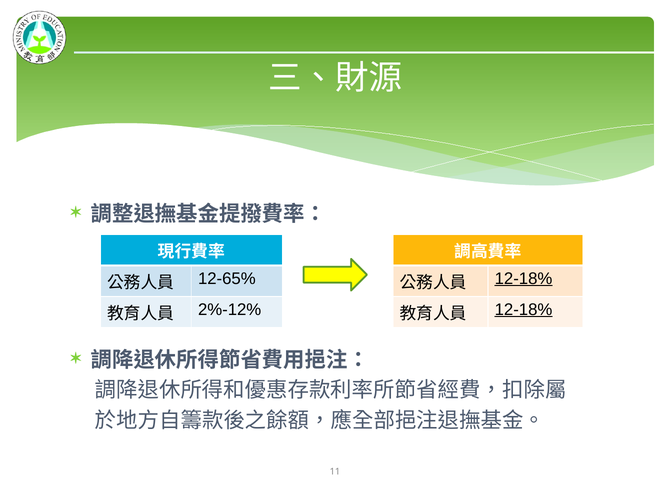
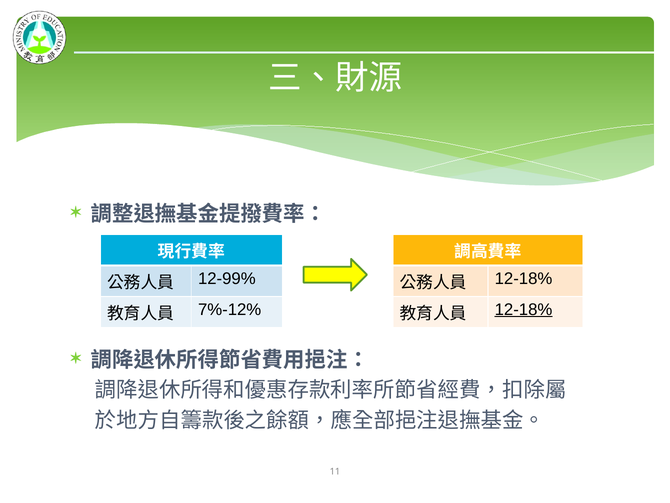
12-65%: 12-65% -> 12-99% (227, 278)
12-18% underline: present -> none (524, 278)
2%-12%: 2%-12% -> 7%-12% (230, 309)
